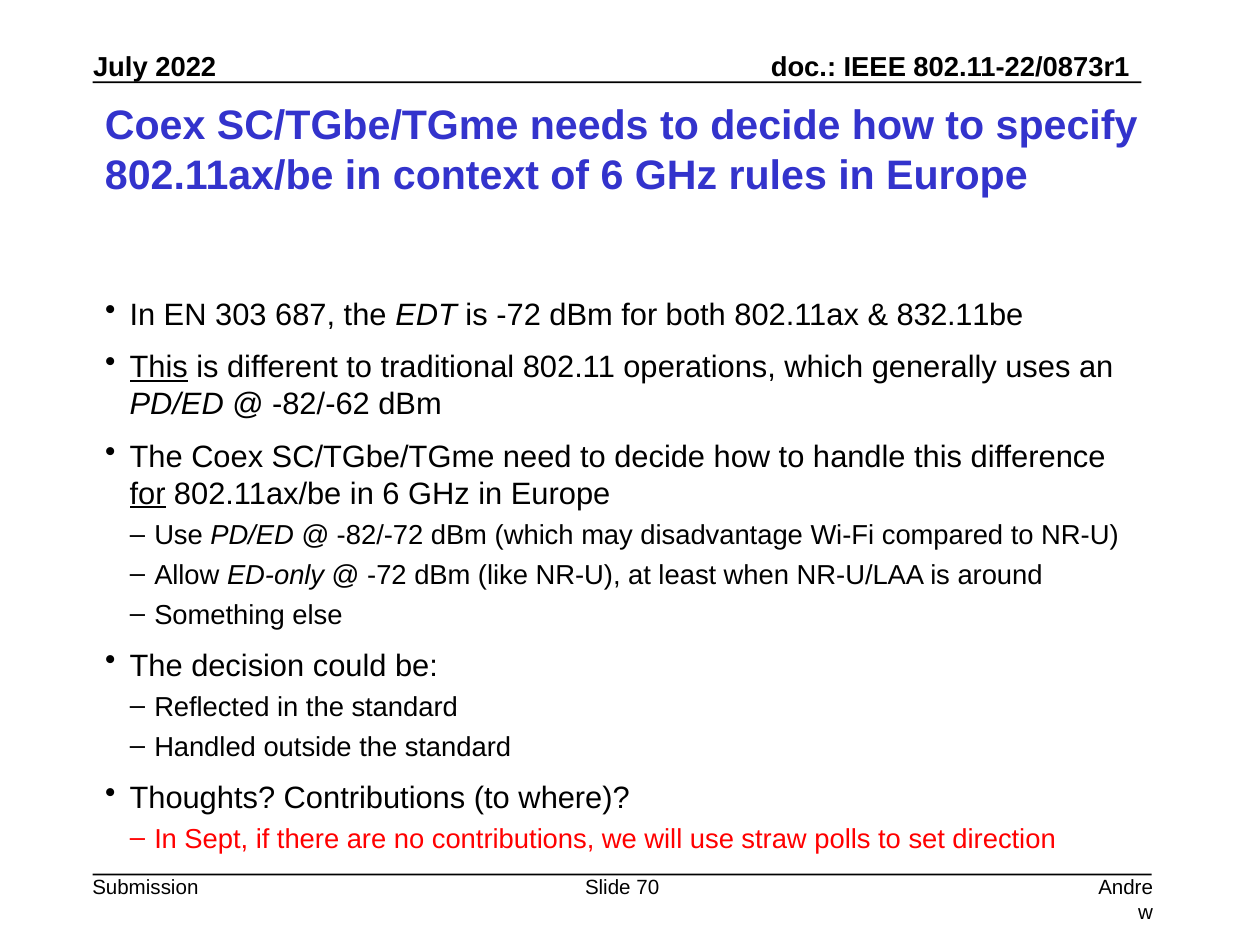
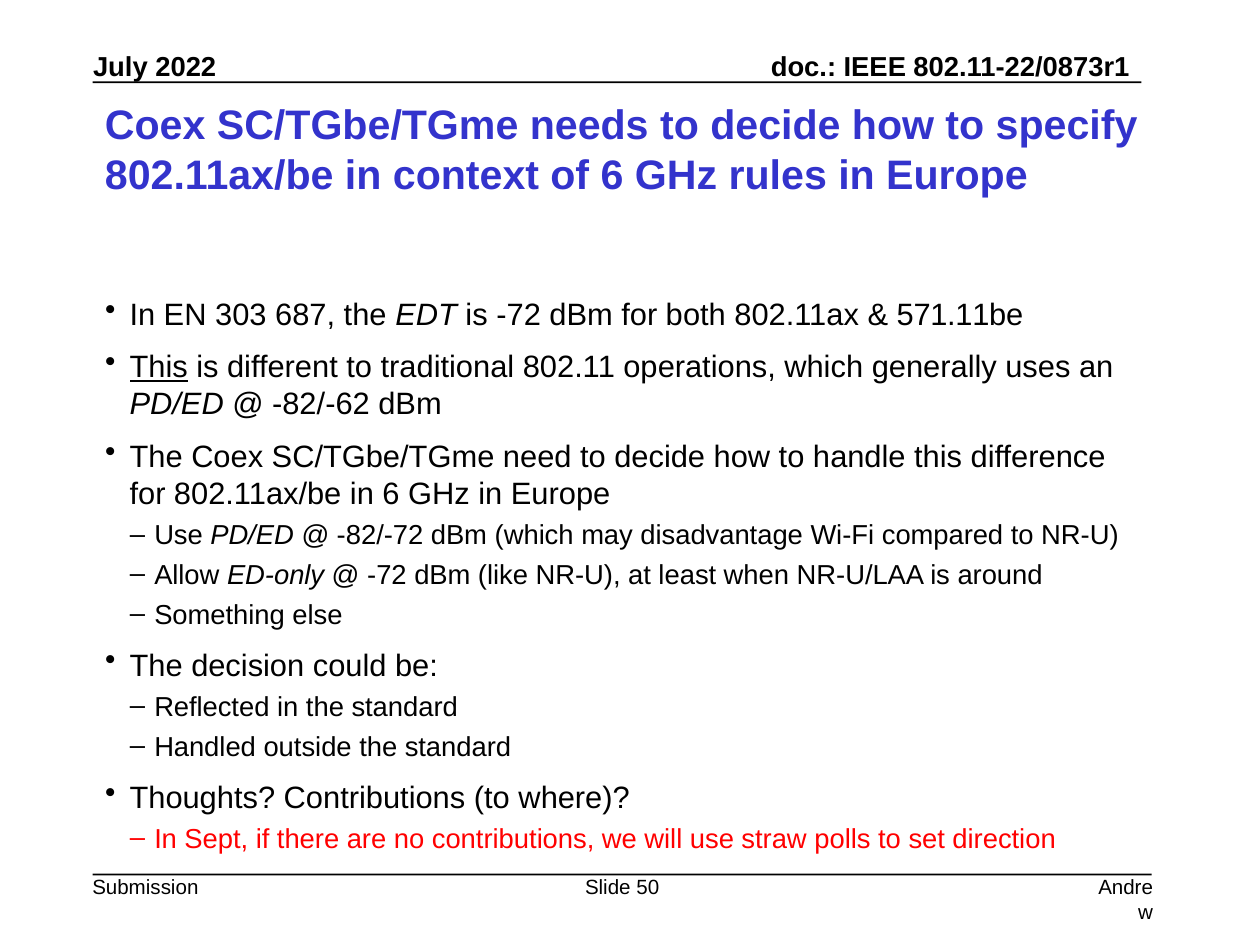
832.11be: 832.11be -> 571.11be (960, 315)
for underline: present -> none (148, 494)
70: 70 -> 50 (648, 888)
